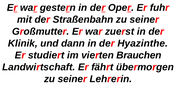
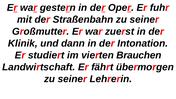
Hyazinthe: Hyazinthe -> Intonation (143, 43)
